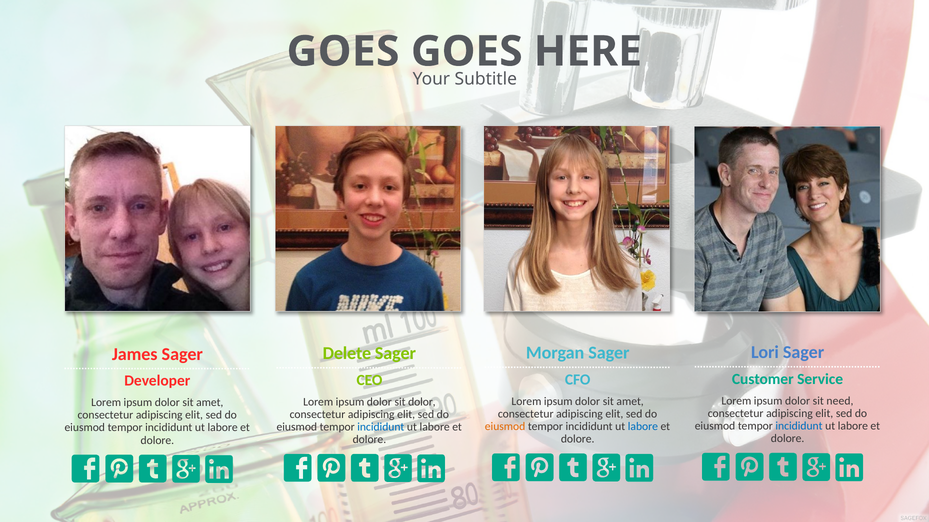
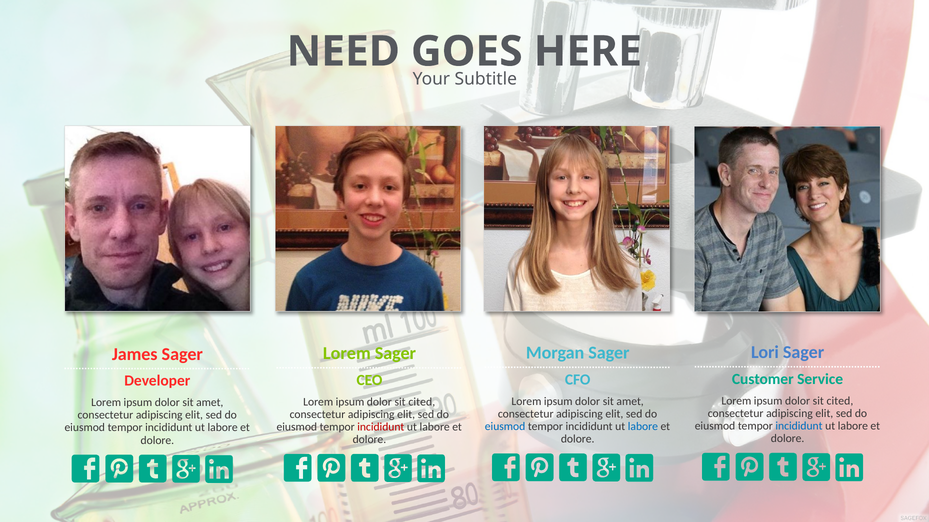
GOES: GOES -> NEED (343, 52)
Delete: Delete -> Lorem (347, 354)
need: need -> cited (840, 401)
dolor: dolor -> cited (422, 402)
eiusmod colour: orange -> blue (505, 427)
incididunt colour: blue -> red (381, 427)
